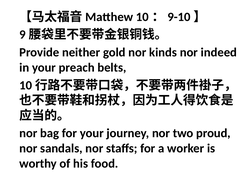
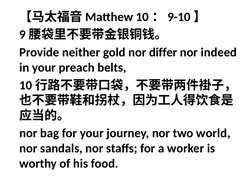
kinds: kinds -> differ (163, 52)
proud: proud -> world (213, 133)
